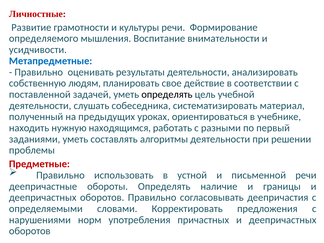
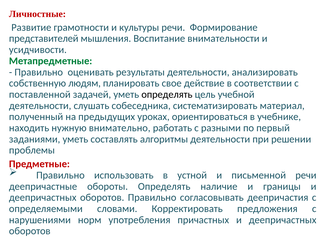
определяемого: определяемого -> представителей (44, 39)
Метапредметные colour: blue -> green (51, 61)
находящимся: находящимся -> внимательно (120, 128)
